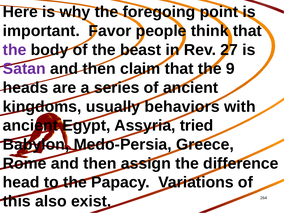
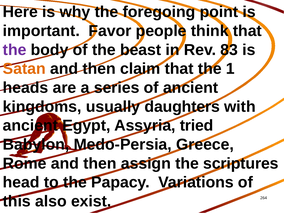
27: 27 -> 83 (229, 50)
Satan colour: purple -> orange (24, 69)
9: 9 -> 1 (230, 69)
behaviors: behaviors -> daughters (182, 107)
difference: difference -> scriptures (241, 163)
